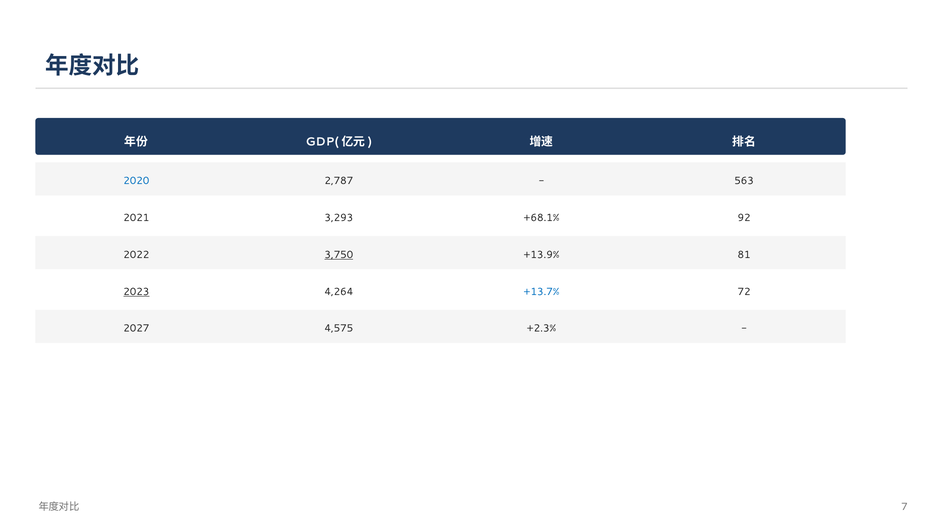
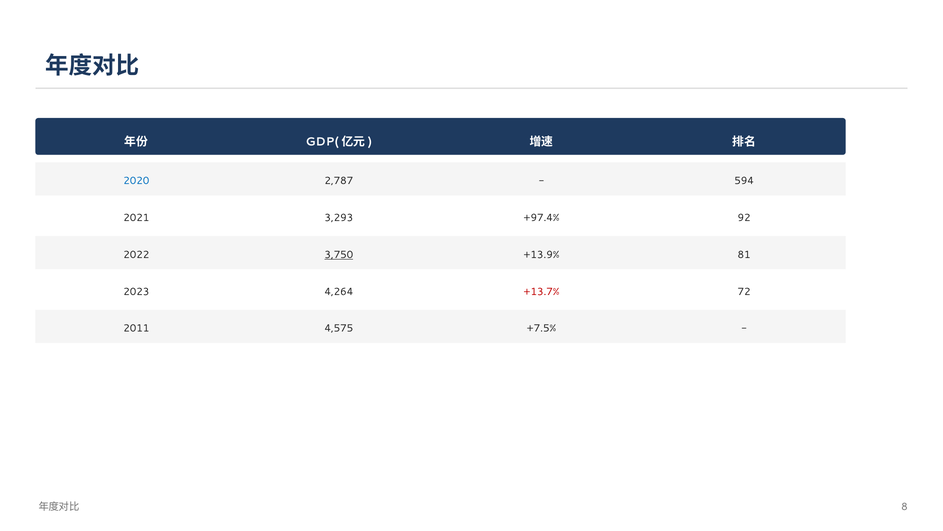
563: 563 -> 594 (744, 181)
+68.1%: +68.1% -> +97.4% (542, 218)
2023 underline: present -> none (136, 291)
+13.7% colour: blue -> red (542, 291)
2027: 2027 -> 2011 (136, 328)
+2.3%: +2.3% -> +7.5% (541, 328)
7: 7 -> 8 (904, 506)
